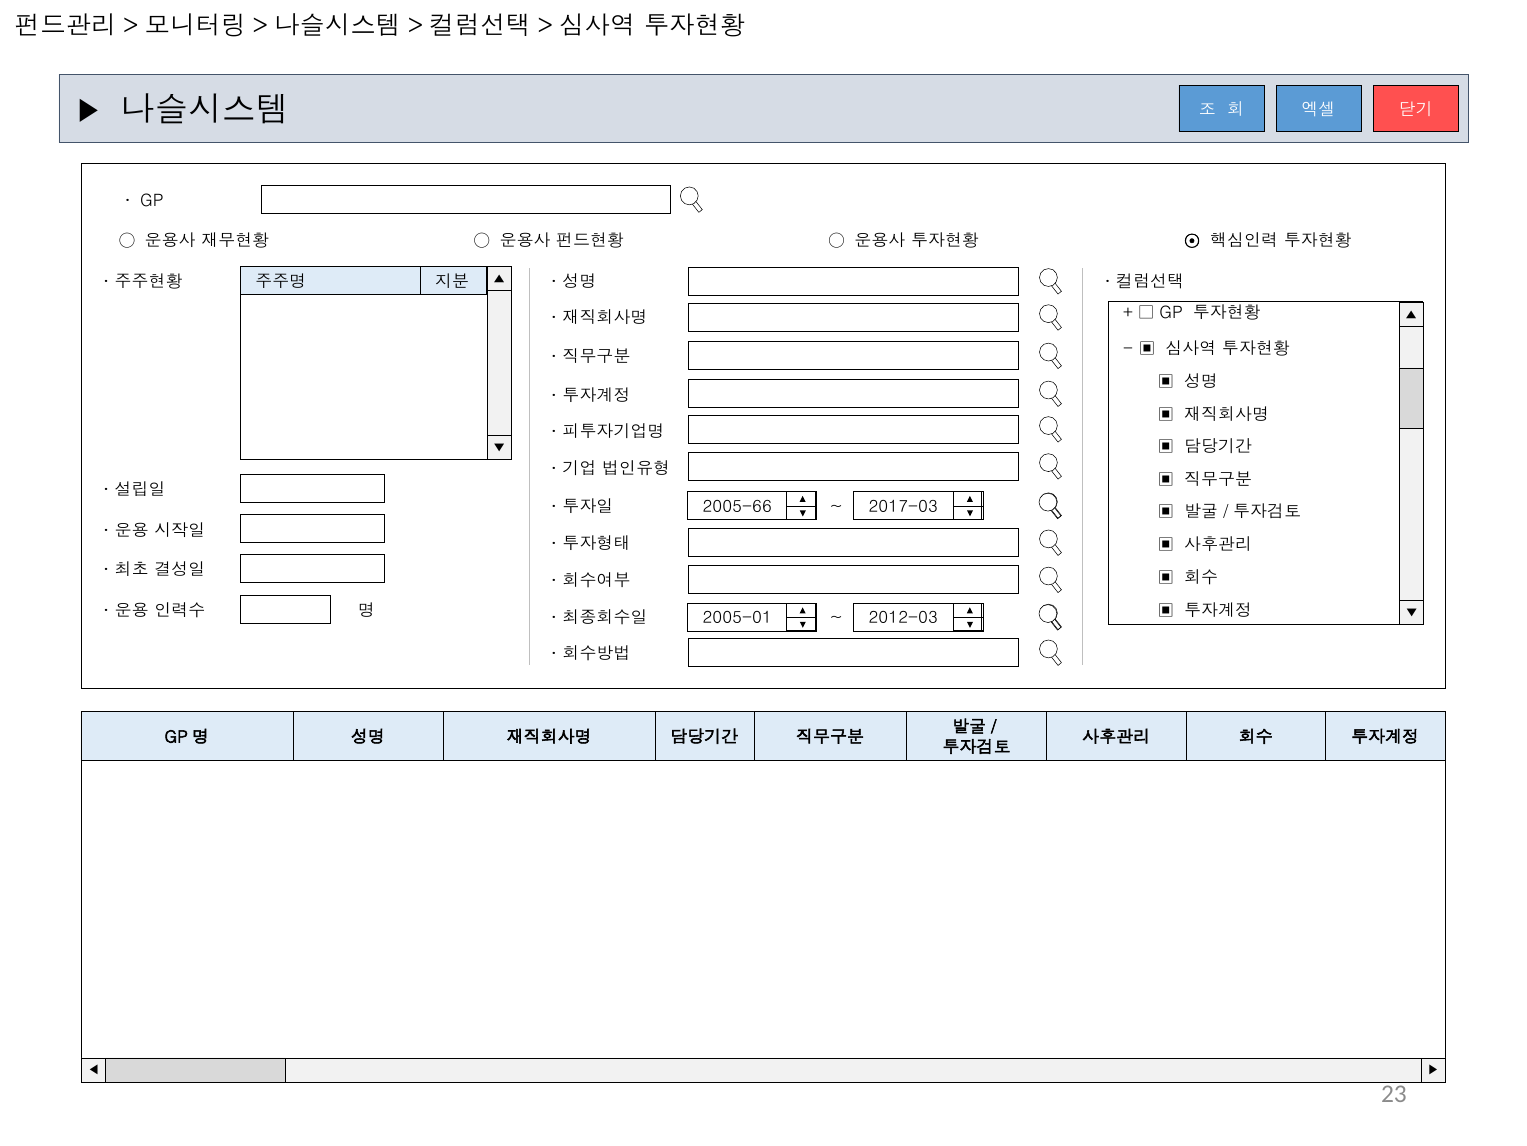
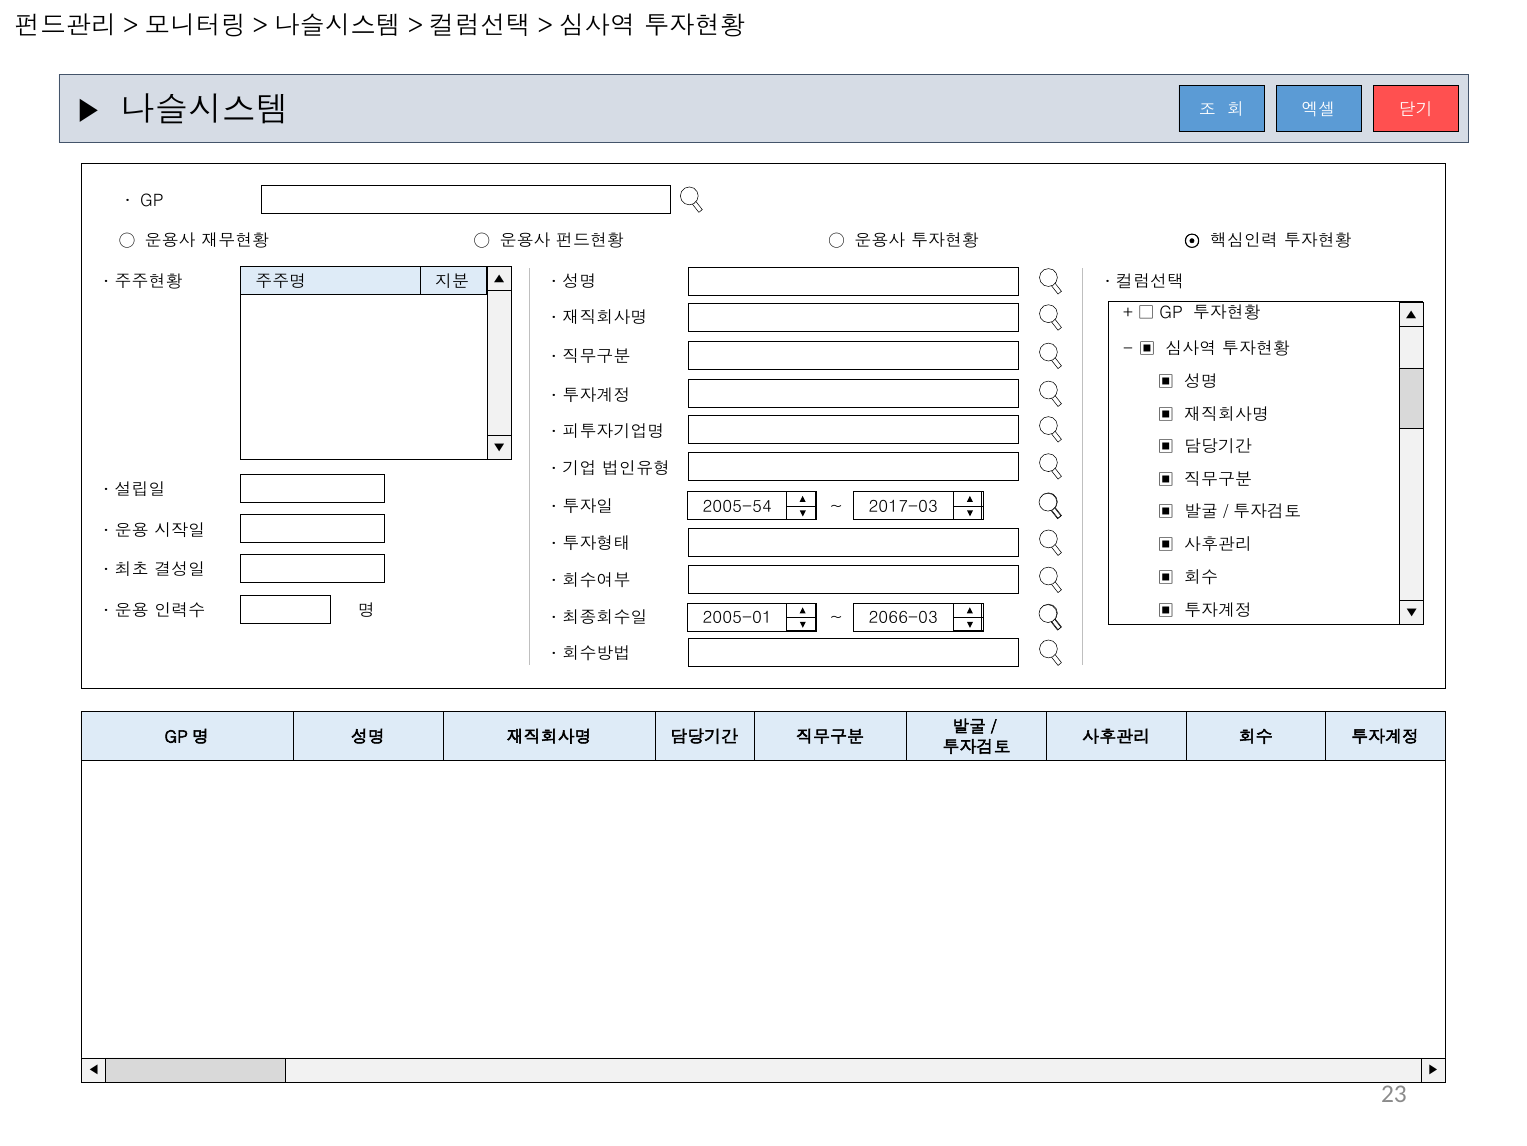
2005-66: 2005-66 -> 2005-54 (737, 506)
2012-03: 2012-03 -> 2066-03 (903, 618)
